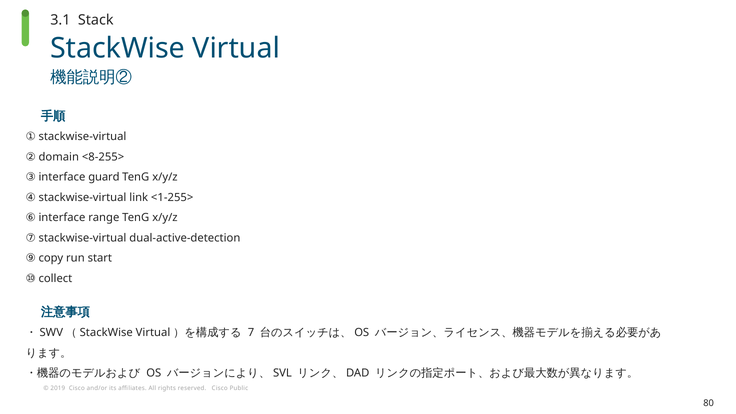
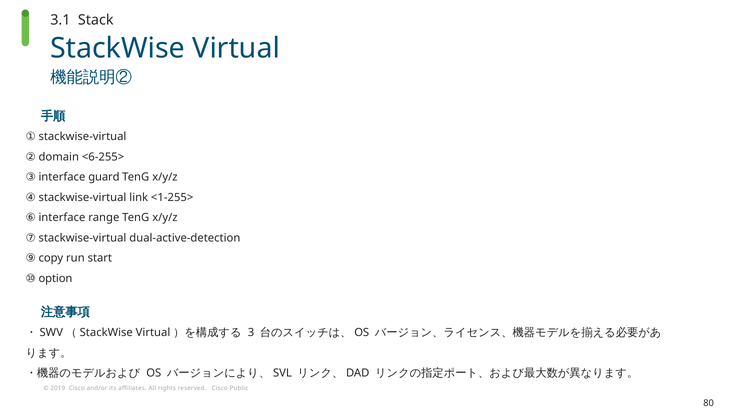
<8-255>: <8-255> -> <6-255> (103, 157)
collect: collect -> option (55, 278)
7: 7 -> 3 (251, 333)
